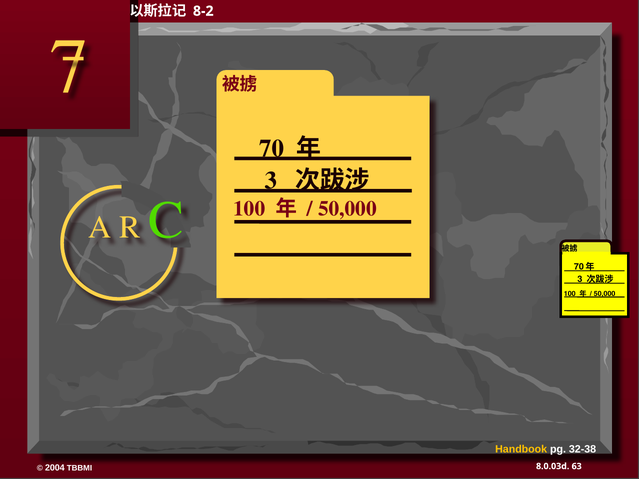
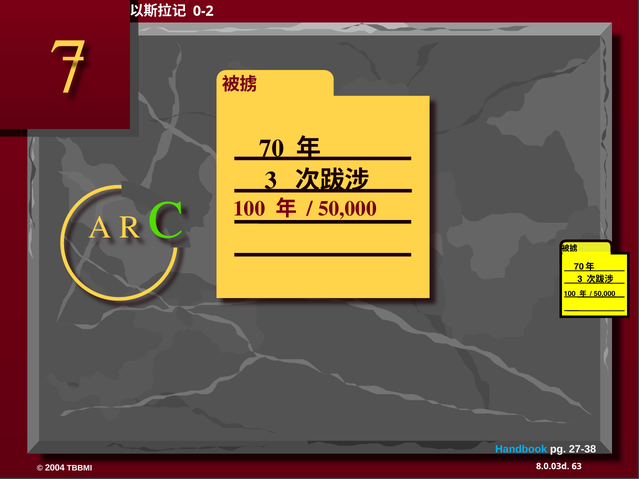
8-2: 8-2 -> 0-2 (203, 11)
Handbook colour: yellow -> light blue (521, 450)
32-38: 32-38 -> 27-38 (583, 450)
